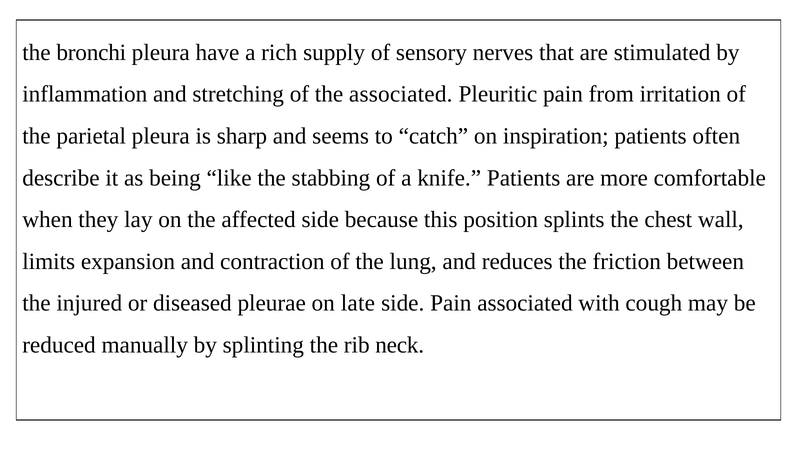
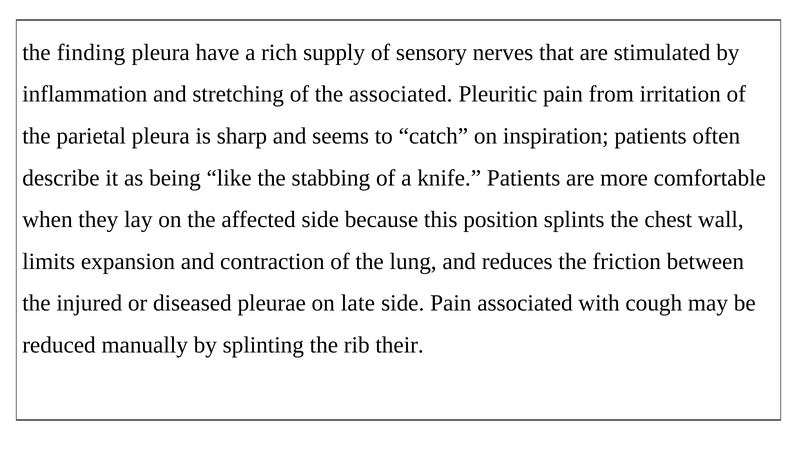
bronchi: bronchi -> finding (91, 52)
neck: neck -> their (400, 345)
